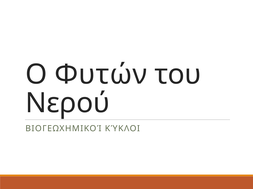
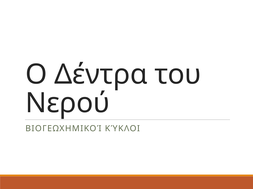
Φυτών: Φυτών -> Δέντρα (101, 75)
